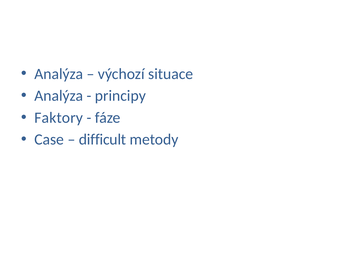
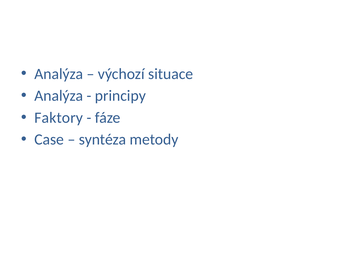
difficult: difficult -> syntéza (103, 140)
